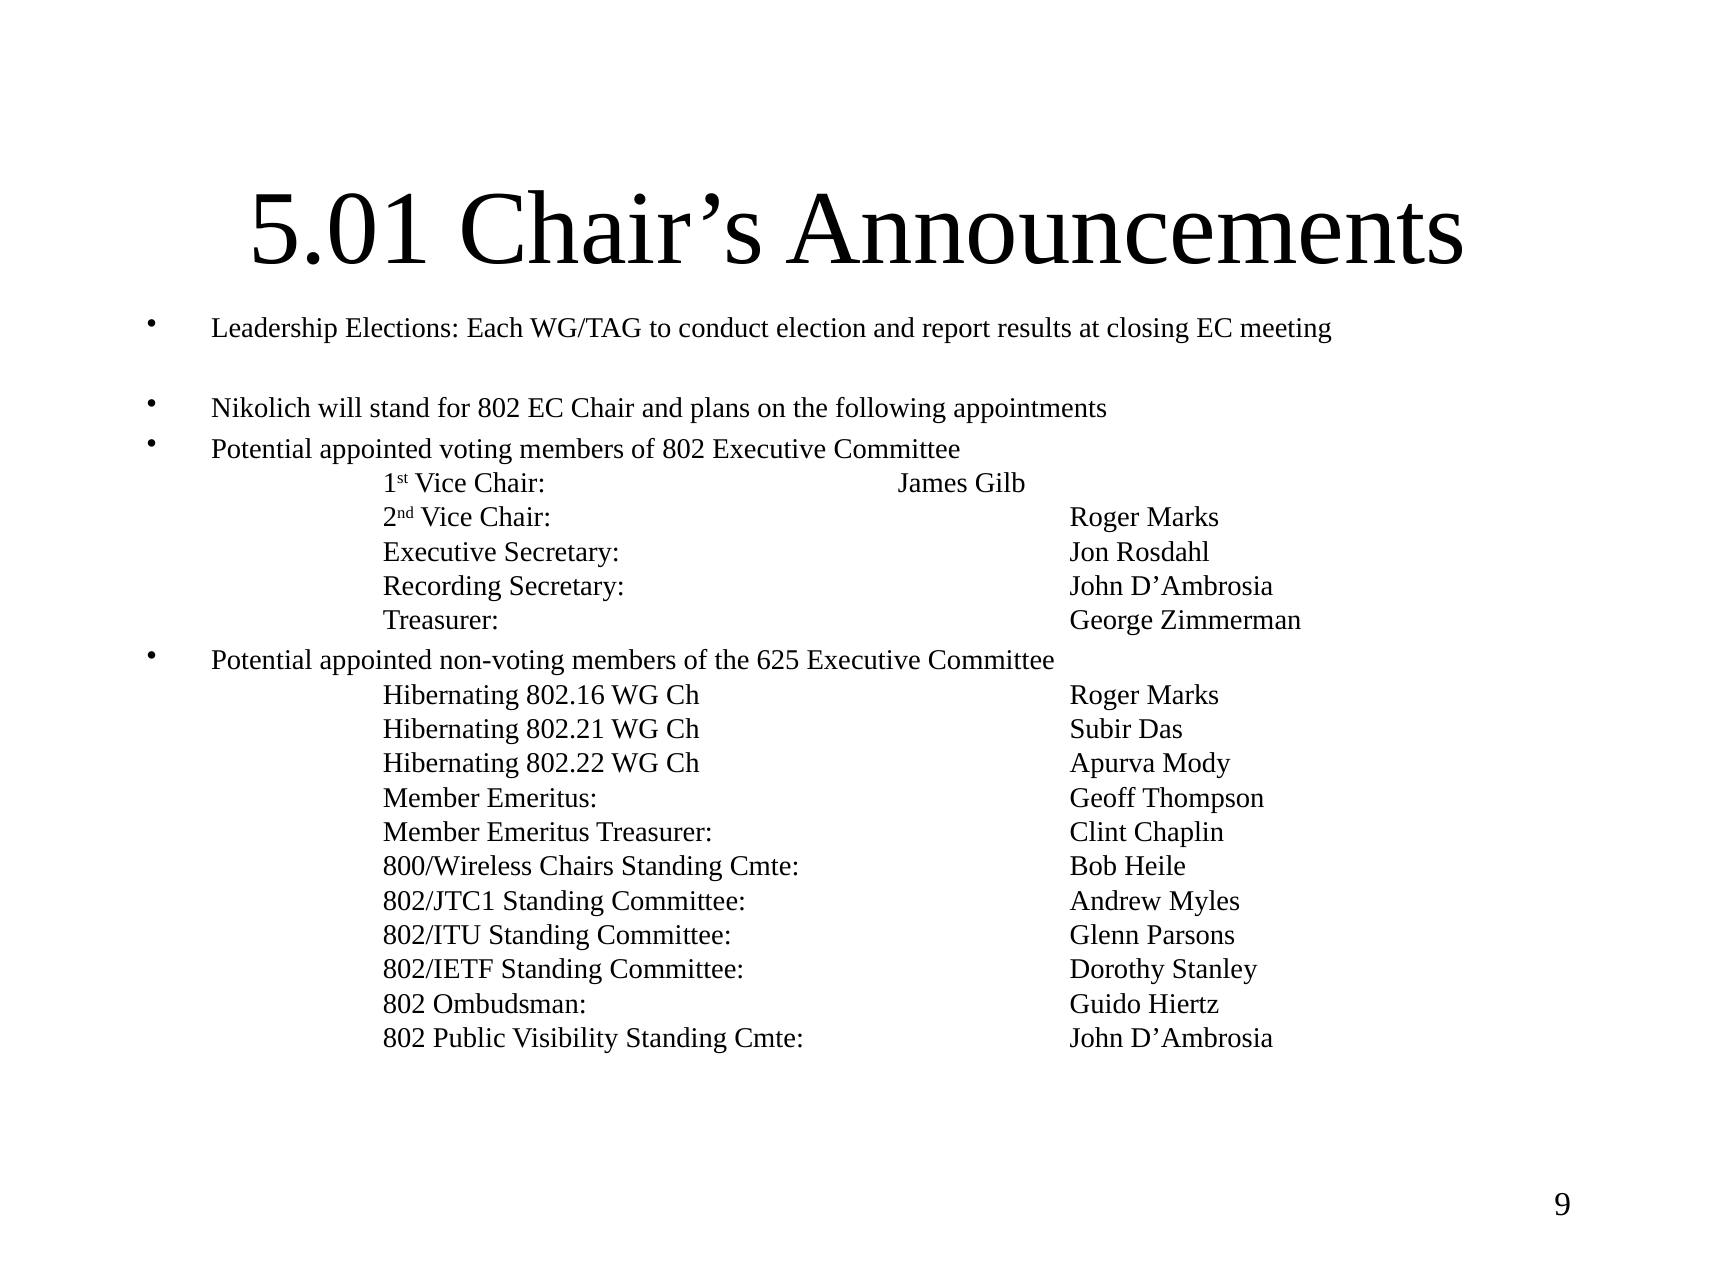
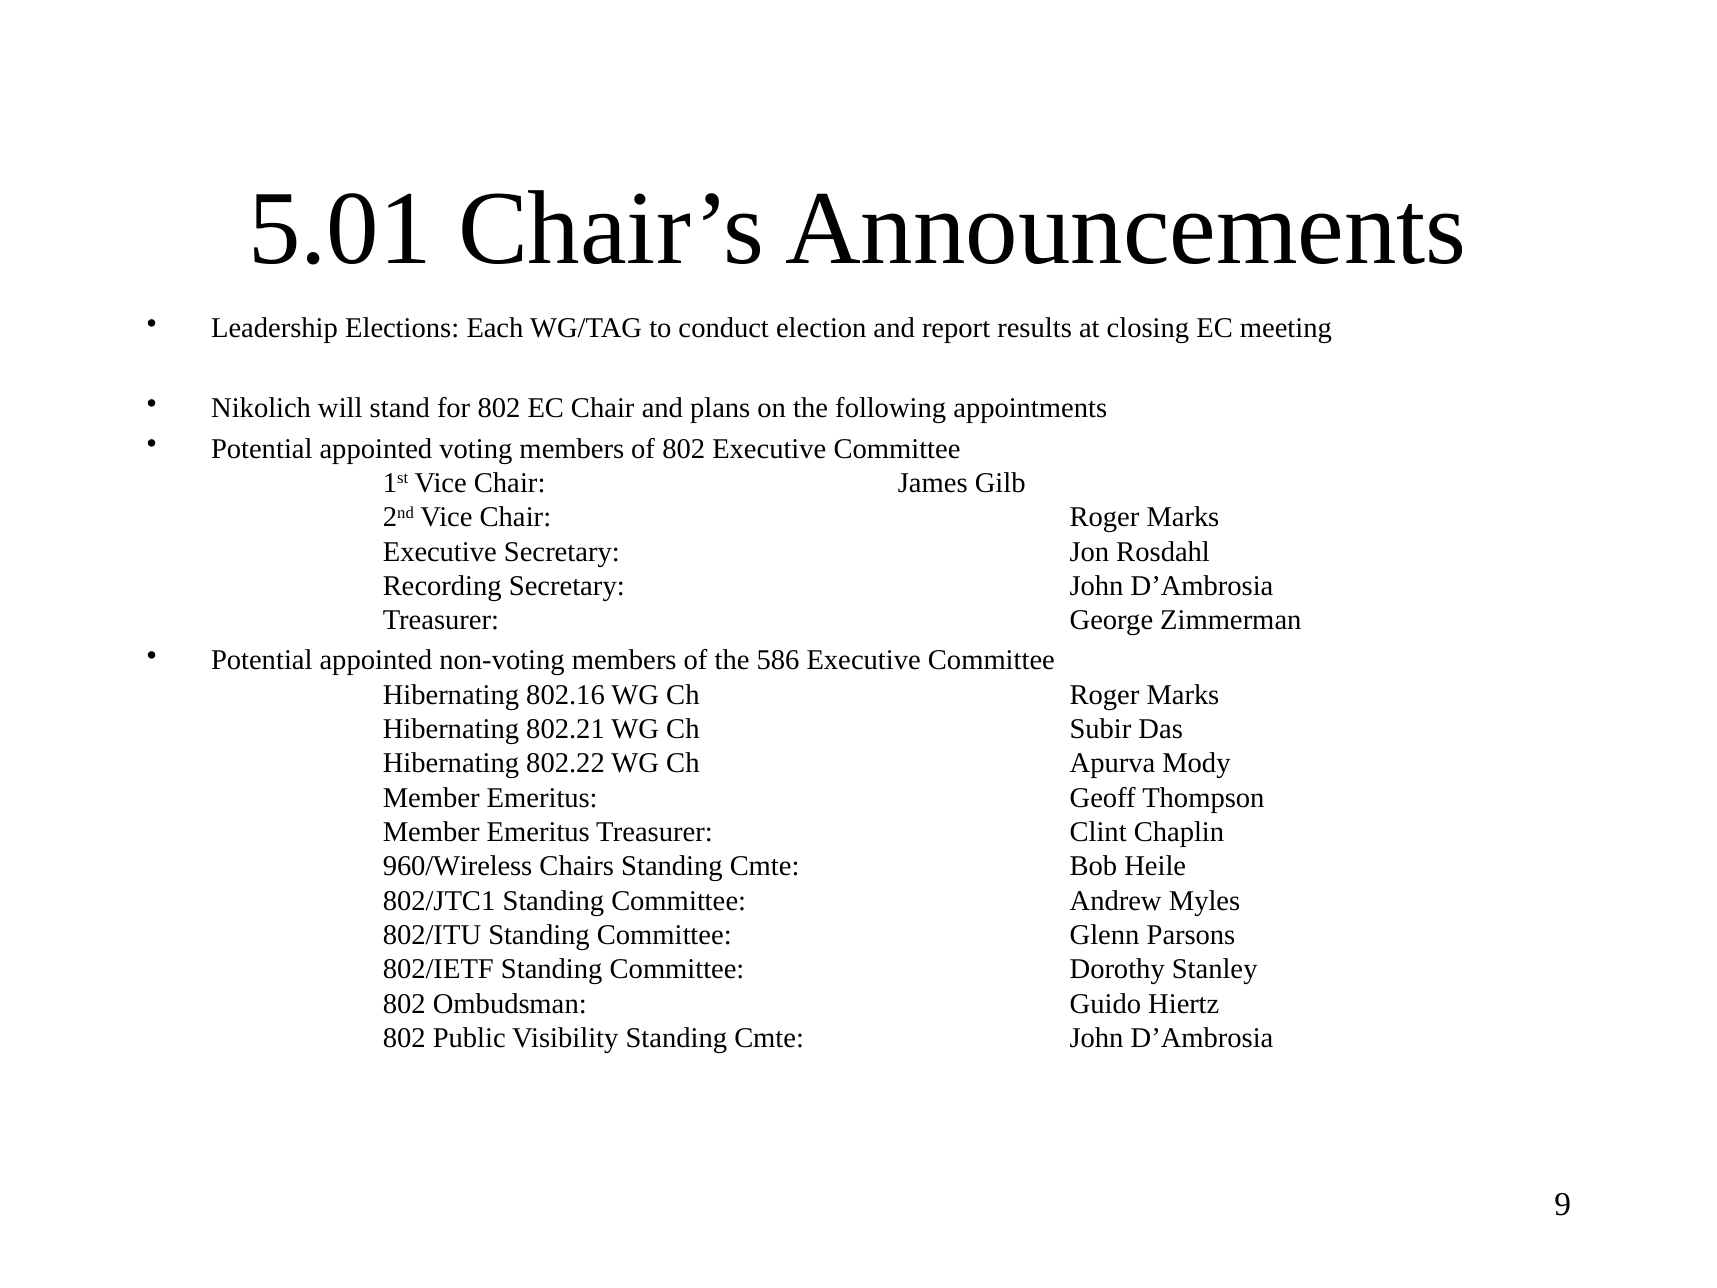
625: 625 -> 586 (778, 660)
800/Wireless: 800/Wireless -> 960/Wireless (458, 866)
